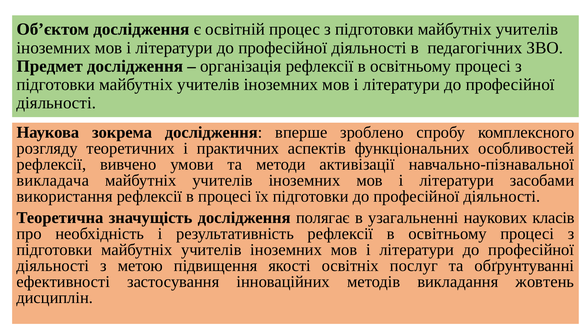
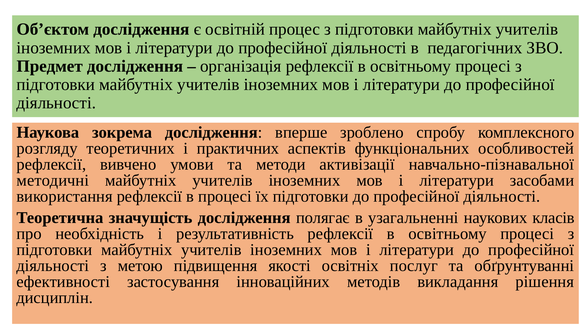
викладача: викладача -> методичні (53, 180)
жовтень: жовтень -> рішення (545, 282)
